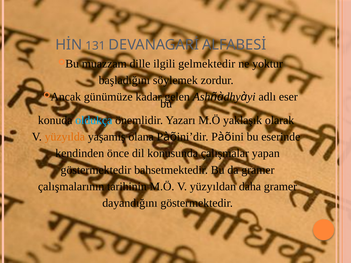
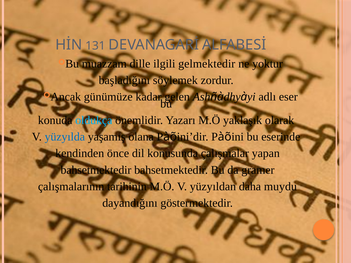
yüzyılda colour: orange -> blue (65, 137)
göstermektedir: göstermektedir -> bahsetmektedir (96, 170)
daha gramer: gramer -> muydu (280, 187)
